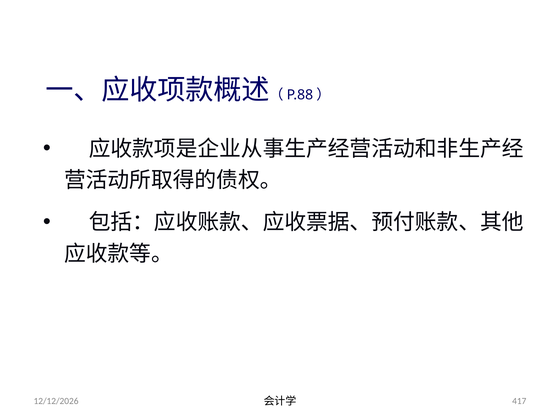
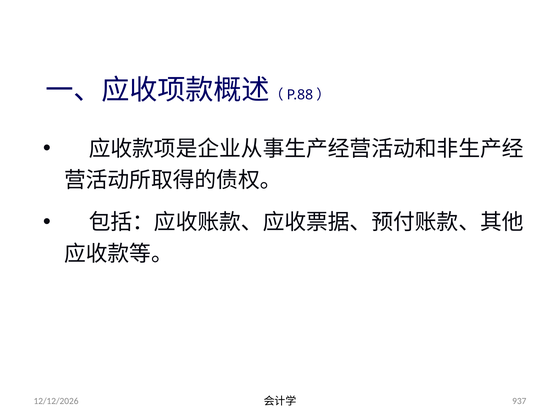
417: 417 -> 937 (519, 401)
